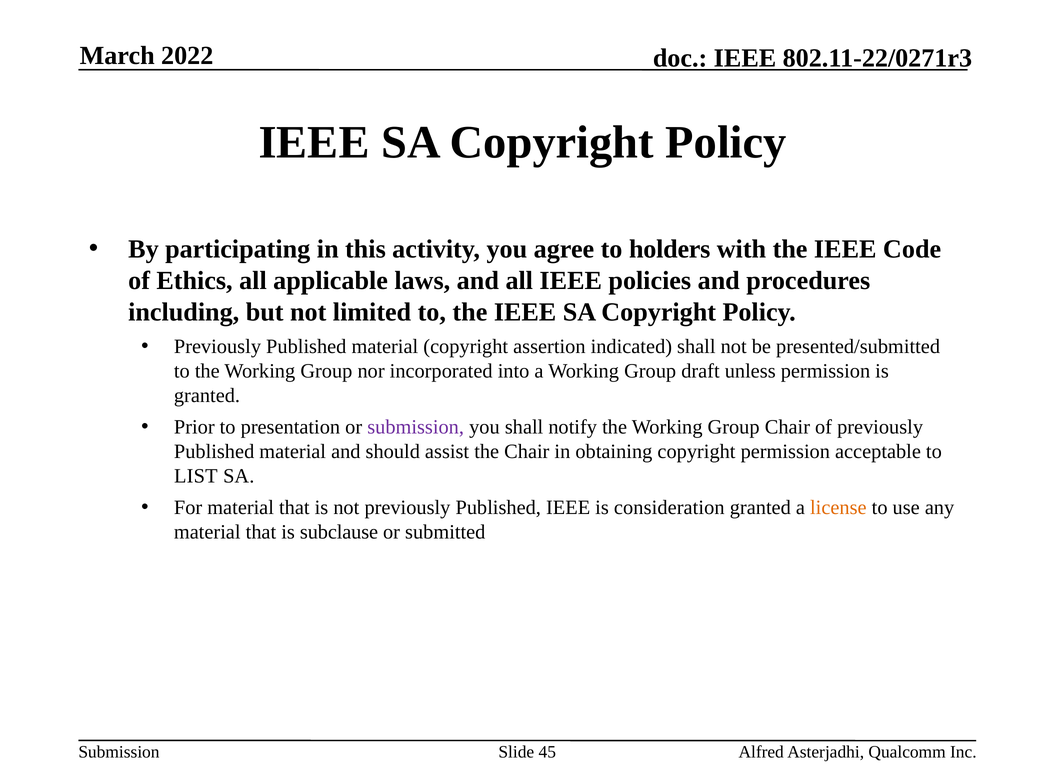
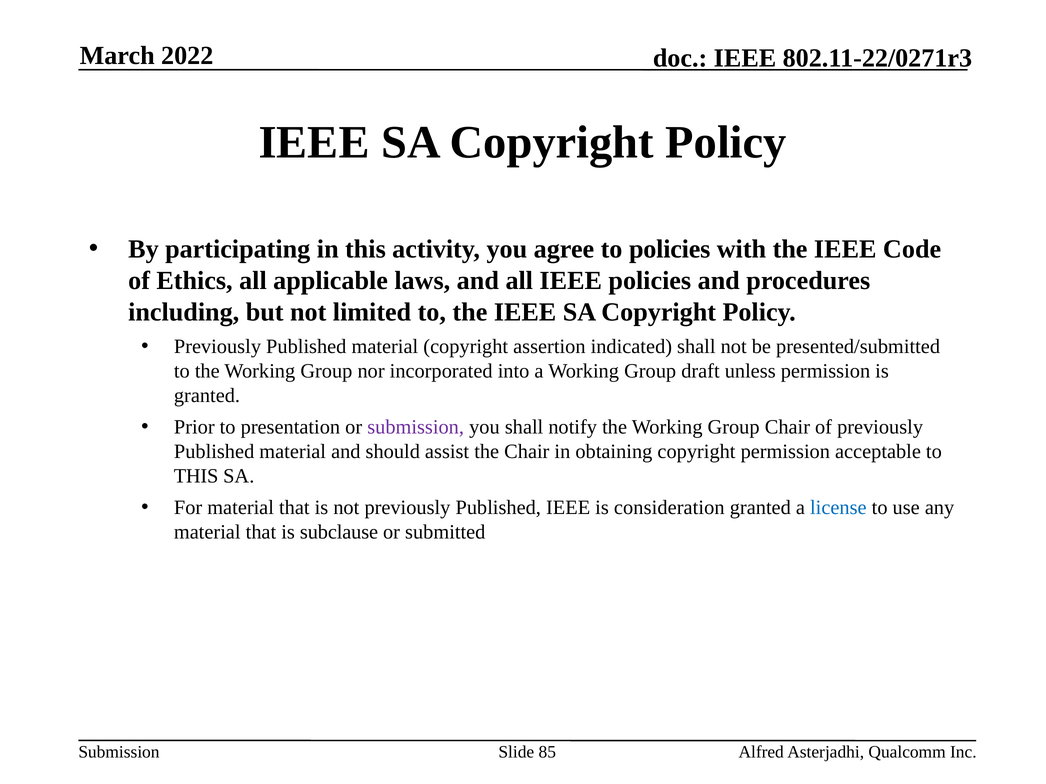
to holders: holders -> policies (670, 249)
LIST: LIST -> THIS (196, 476)
license colour: orange -> blue (838, 508)
45: 45 -> 85 (547, 752)
